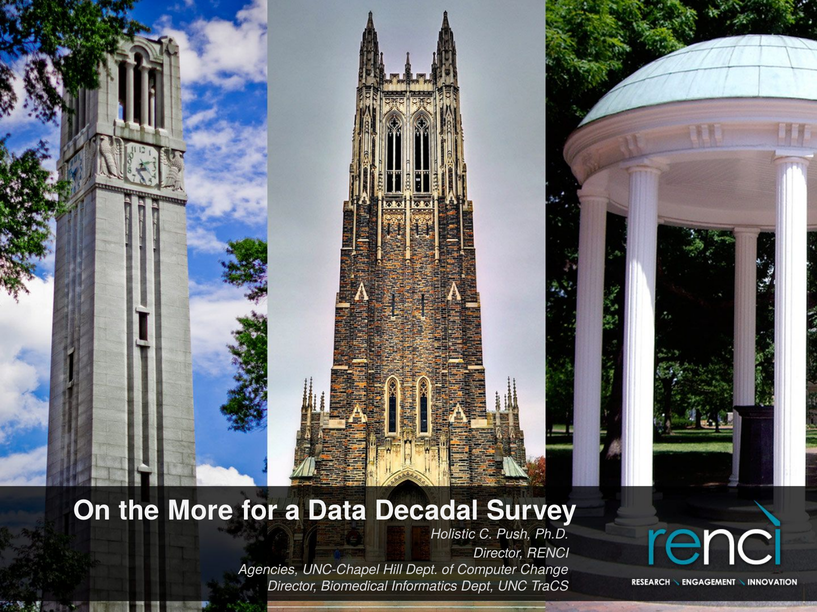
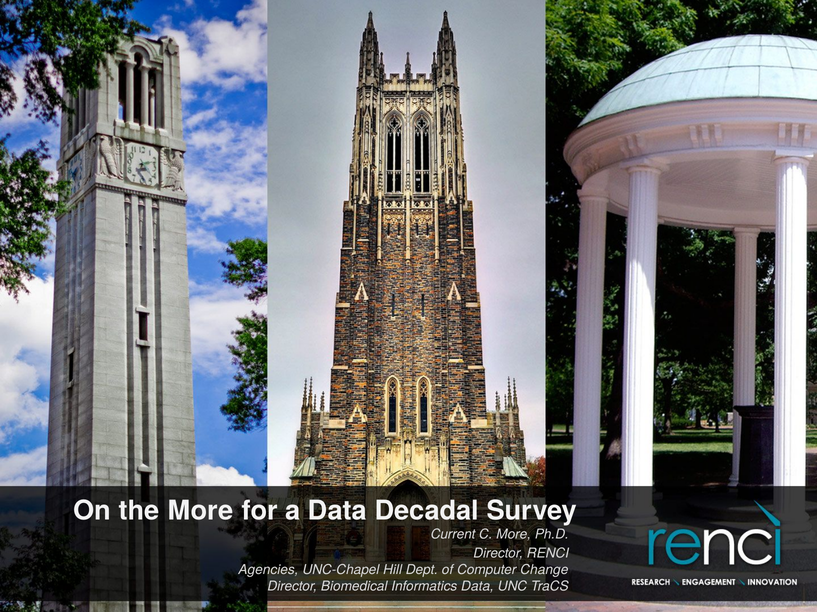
Holistic: Holistic -> Current (453, 535)
C Push: Push -> More (514, 535)
Informatics Dept: Dept -> Data (478, 587)
